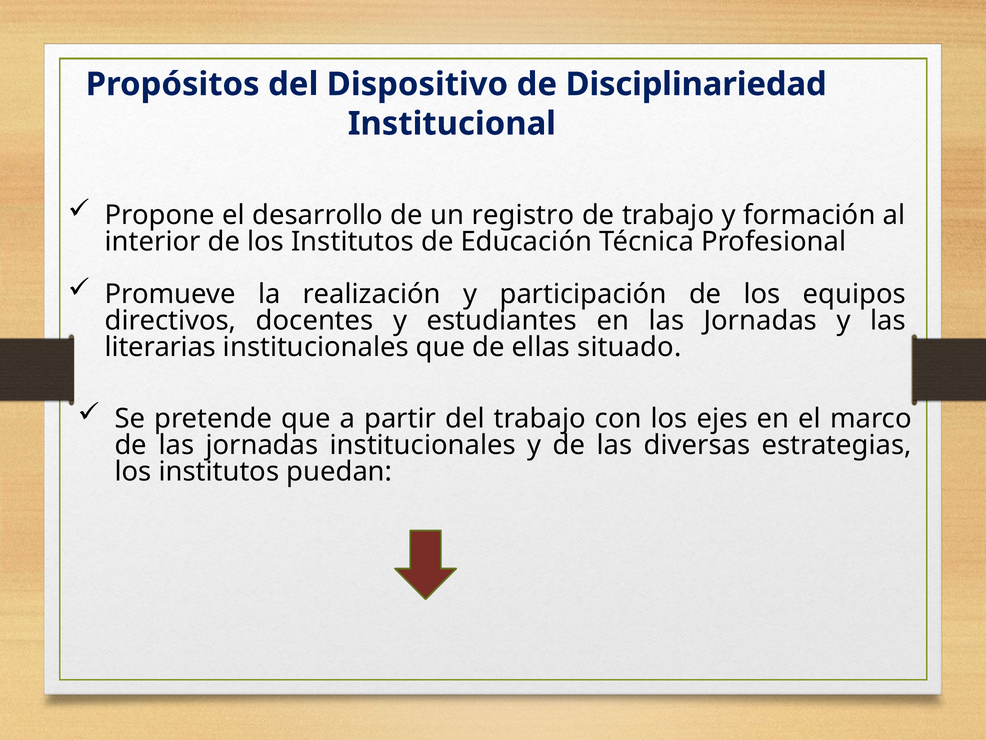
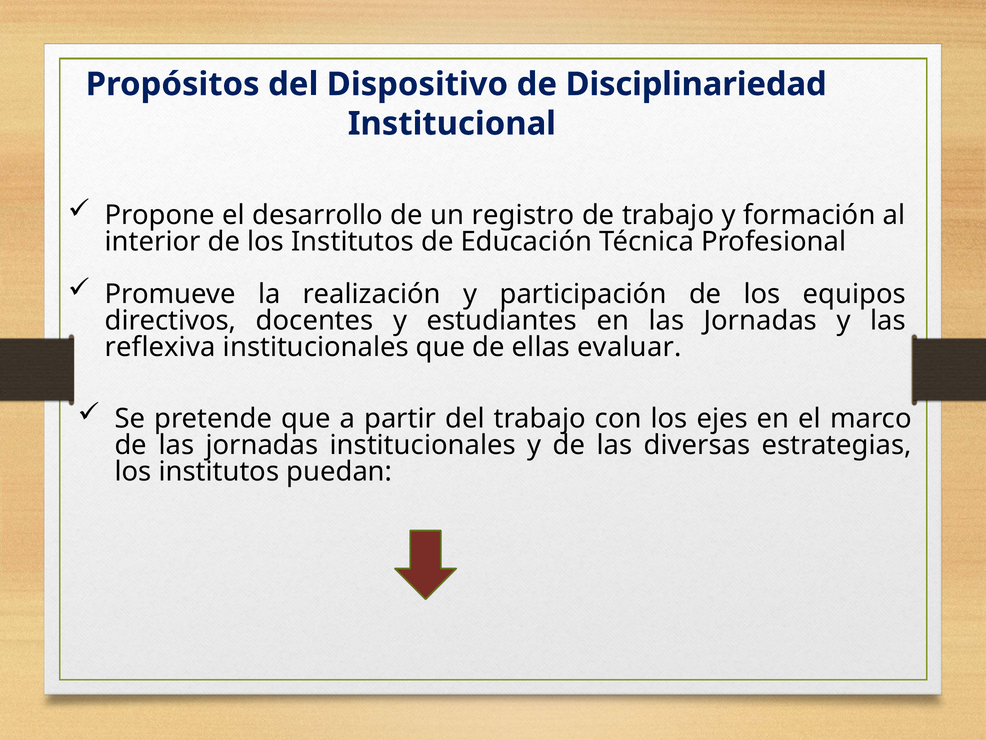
literarias: literarias -> reflexiva (160, 347)
situado: situado -> evaluar (629, 347)
